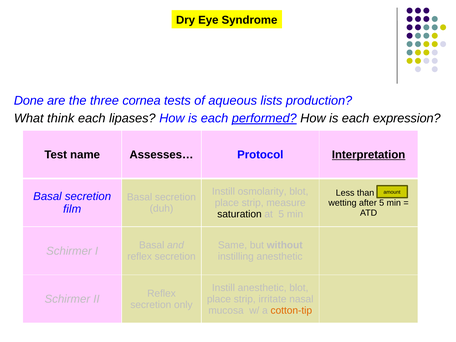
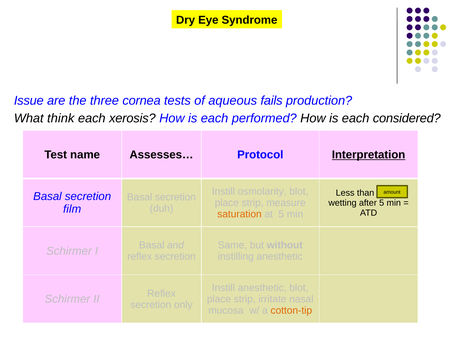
Done: Done -> Issue (29, 101)
lists: lists -> fails (272, 101)
lipases: lipases -> xerosis (132, 118)
performed underline: present -> none (264, 118)
expression: expression -> considered (407, 118)
saturation colour: black -> orange (239, 214)
